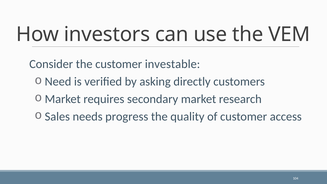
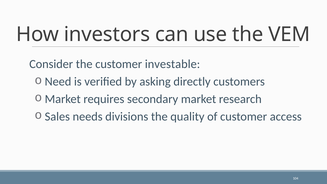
progress: progress -> divisions (127, 117)
